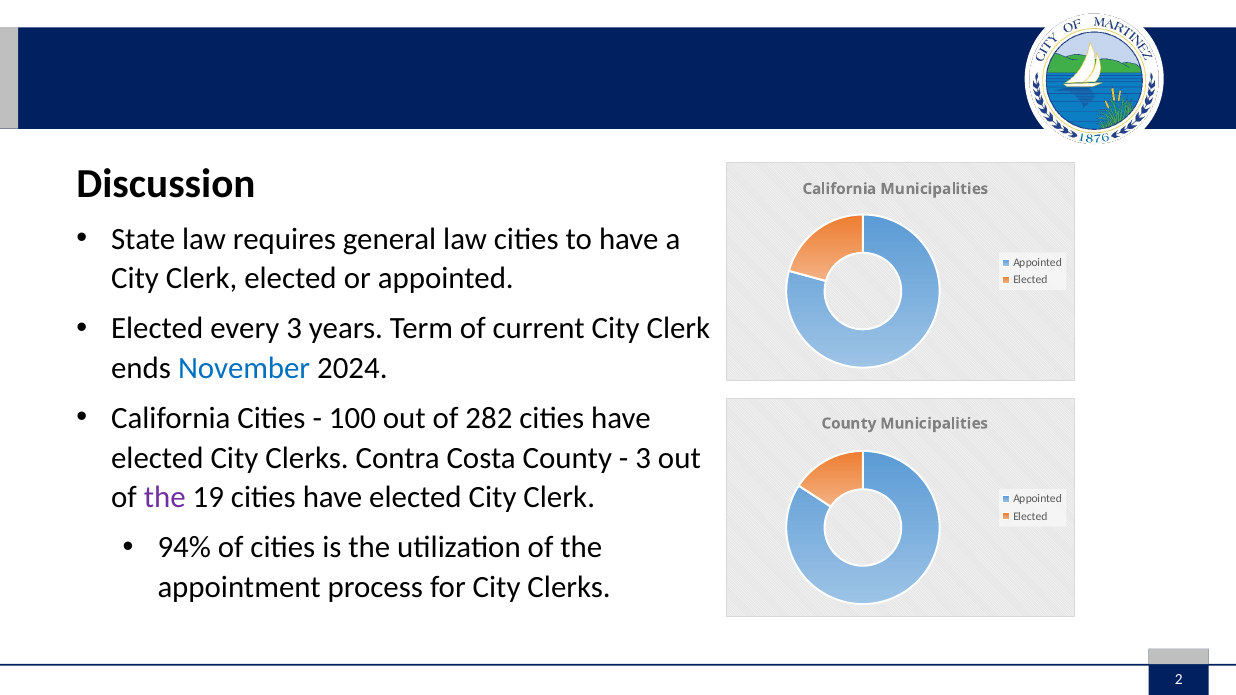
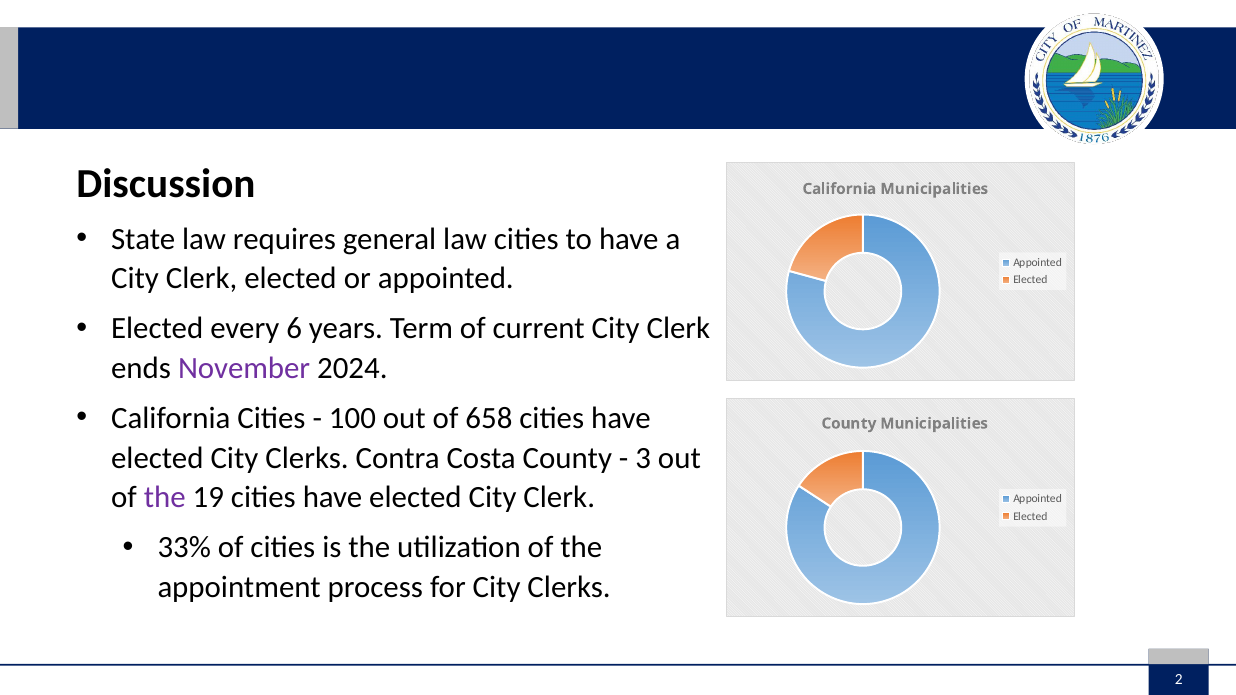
every 3: 3 -> 6 (294, 329)
November colour: blue -> purple (244, 369)
282: 282 -> 658 (489, 418)
94%: 94% -> 33% (184, 548)
